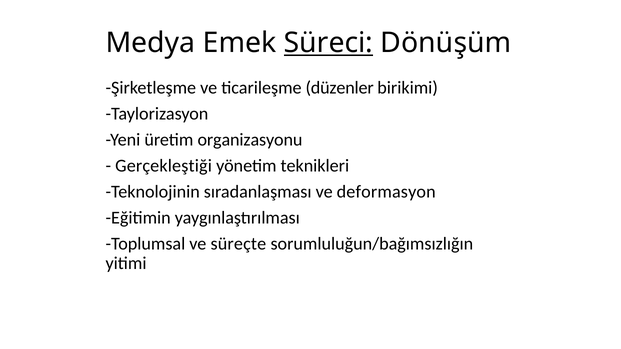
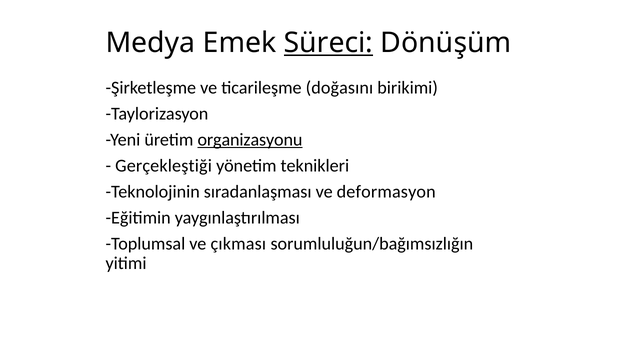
düzenler: düzenler -> doğasını (339, 88)
organizasyonu underline: none -> present (250, 140)
süreçte: süreçte -> çıkması (238, 244)
